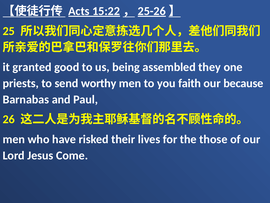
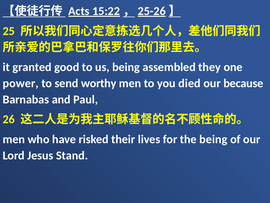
priests: priests -> power (21, 83)
faith: faith -> died (189, 83)
the those: those -> being (213, 139)
Come: Come -> Stand (72, 155)
